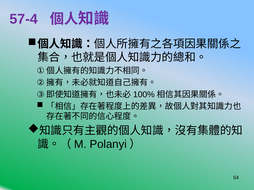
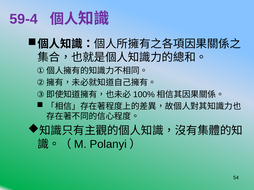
57-4: 57-4 -> 59-4 (24, 19)
